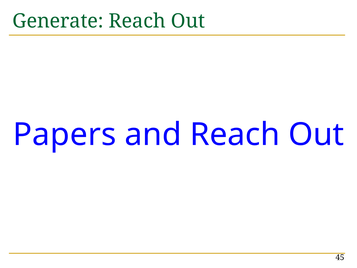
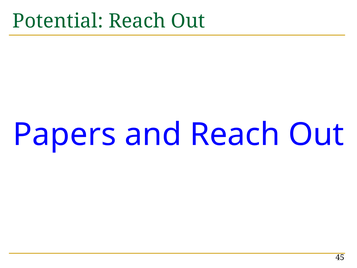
Generate: Generate -> Potential (58, 21)
